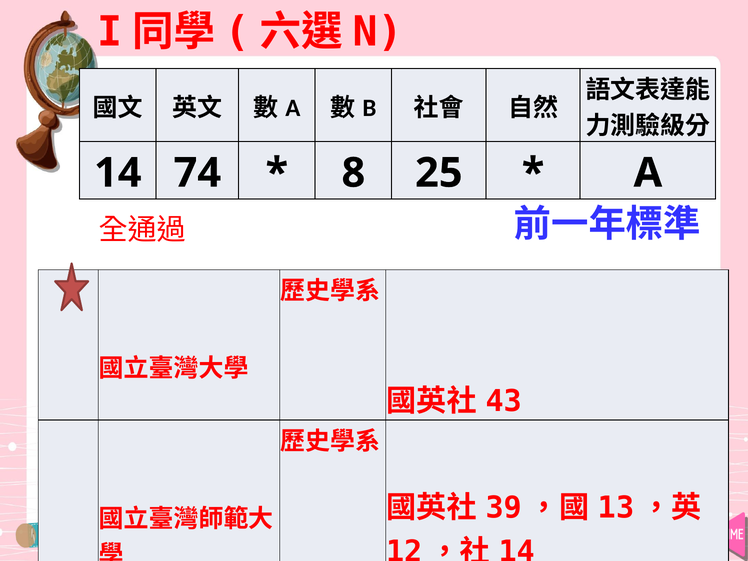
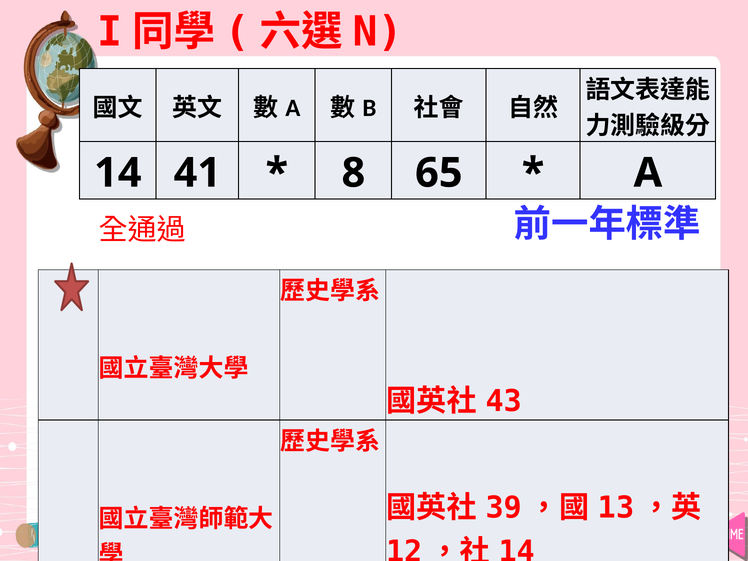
74: 74 -> 41 (197, 173)
25: 25 -> 65 (439, 173)
